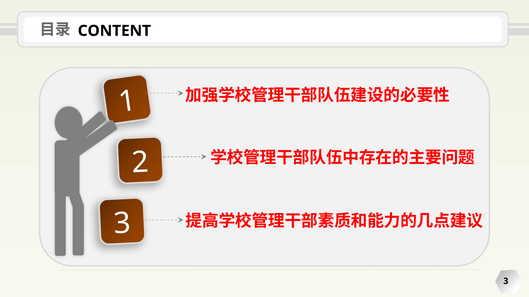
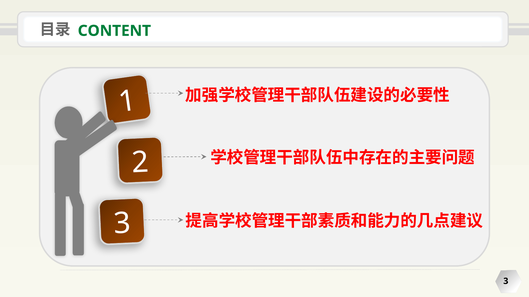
CONTENT colour: black -> green (114, 31)
